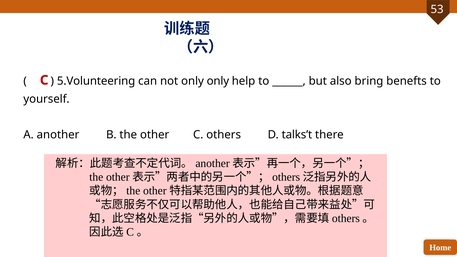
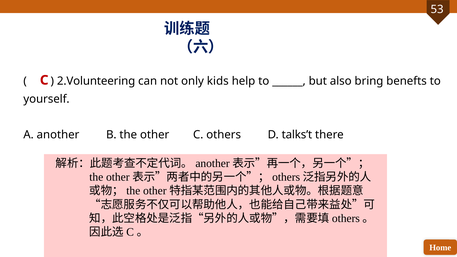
5.Volunteering: 5.Volunteering -> 2.Volunteering (96, 81)
only only: only -> kids (218, 81)
